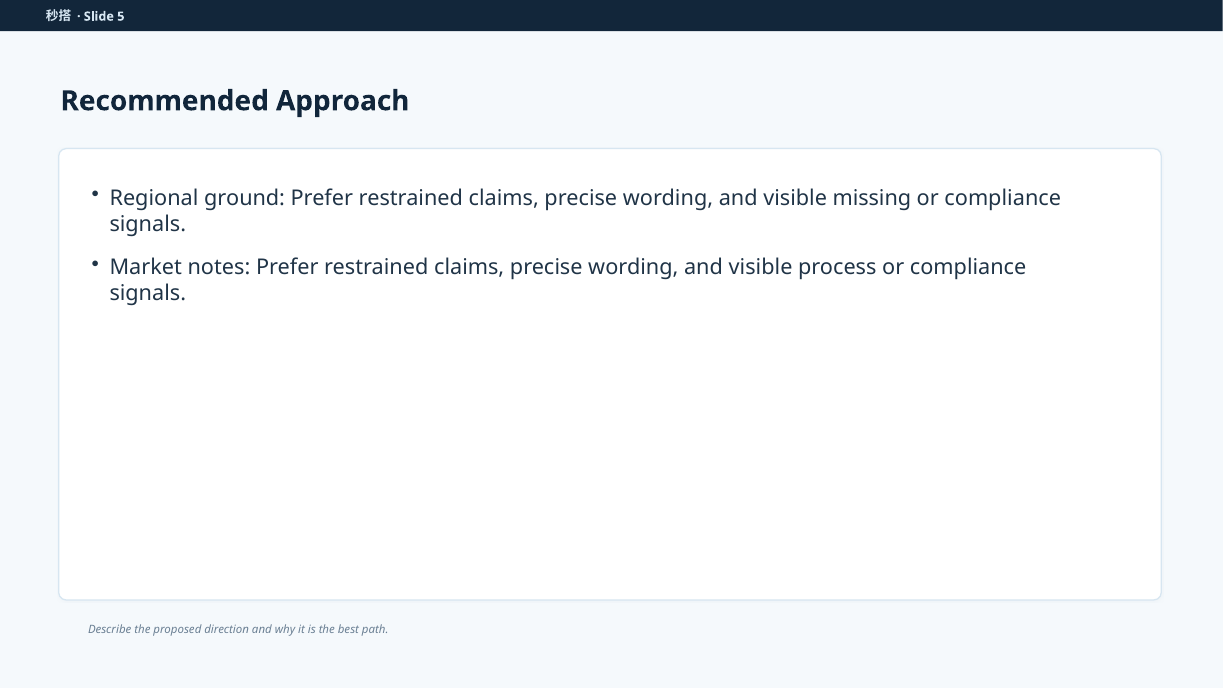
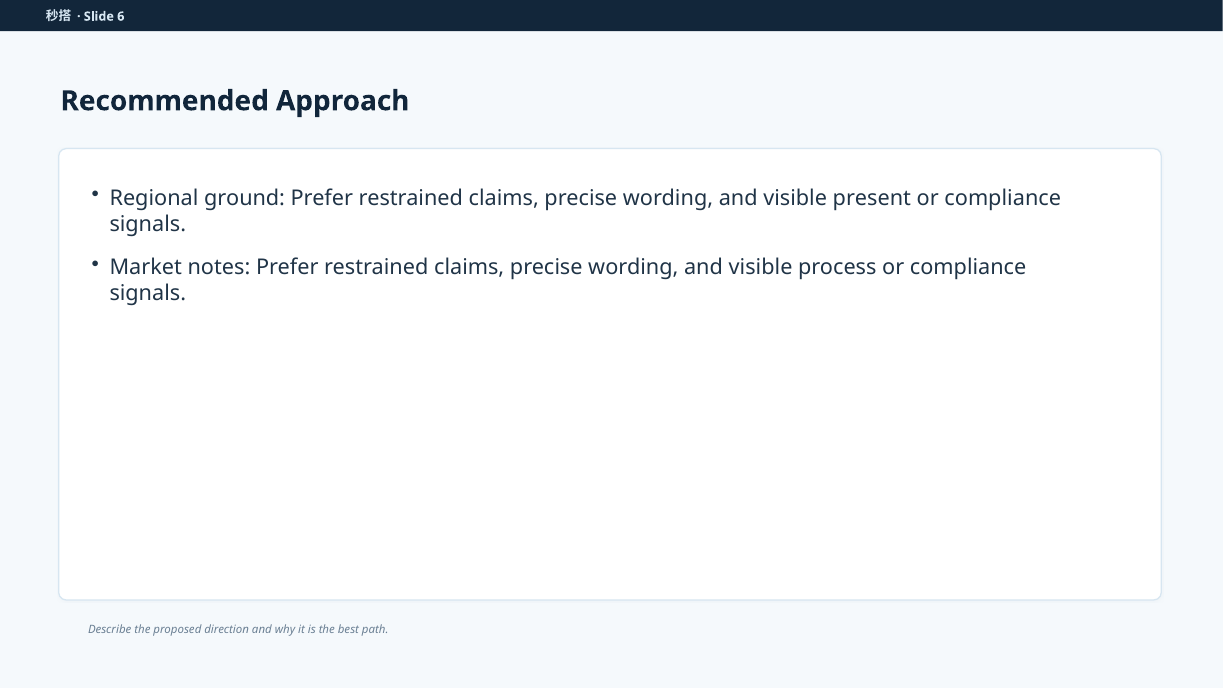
5: 5 -> 6 (121, 16)
missing: missing -> present (872, 198)
